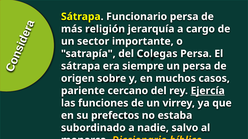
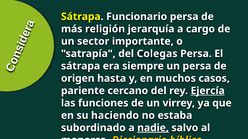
sobre: sobre -> hasta (112, 79)
prefectos: prefectos -> haciendo (115, 116)
nadie underline: none -> present (153, 128)
